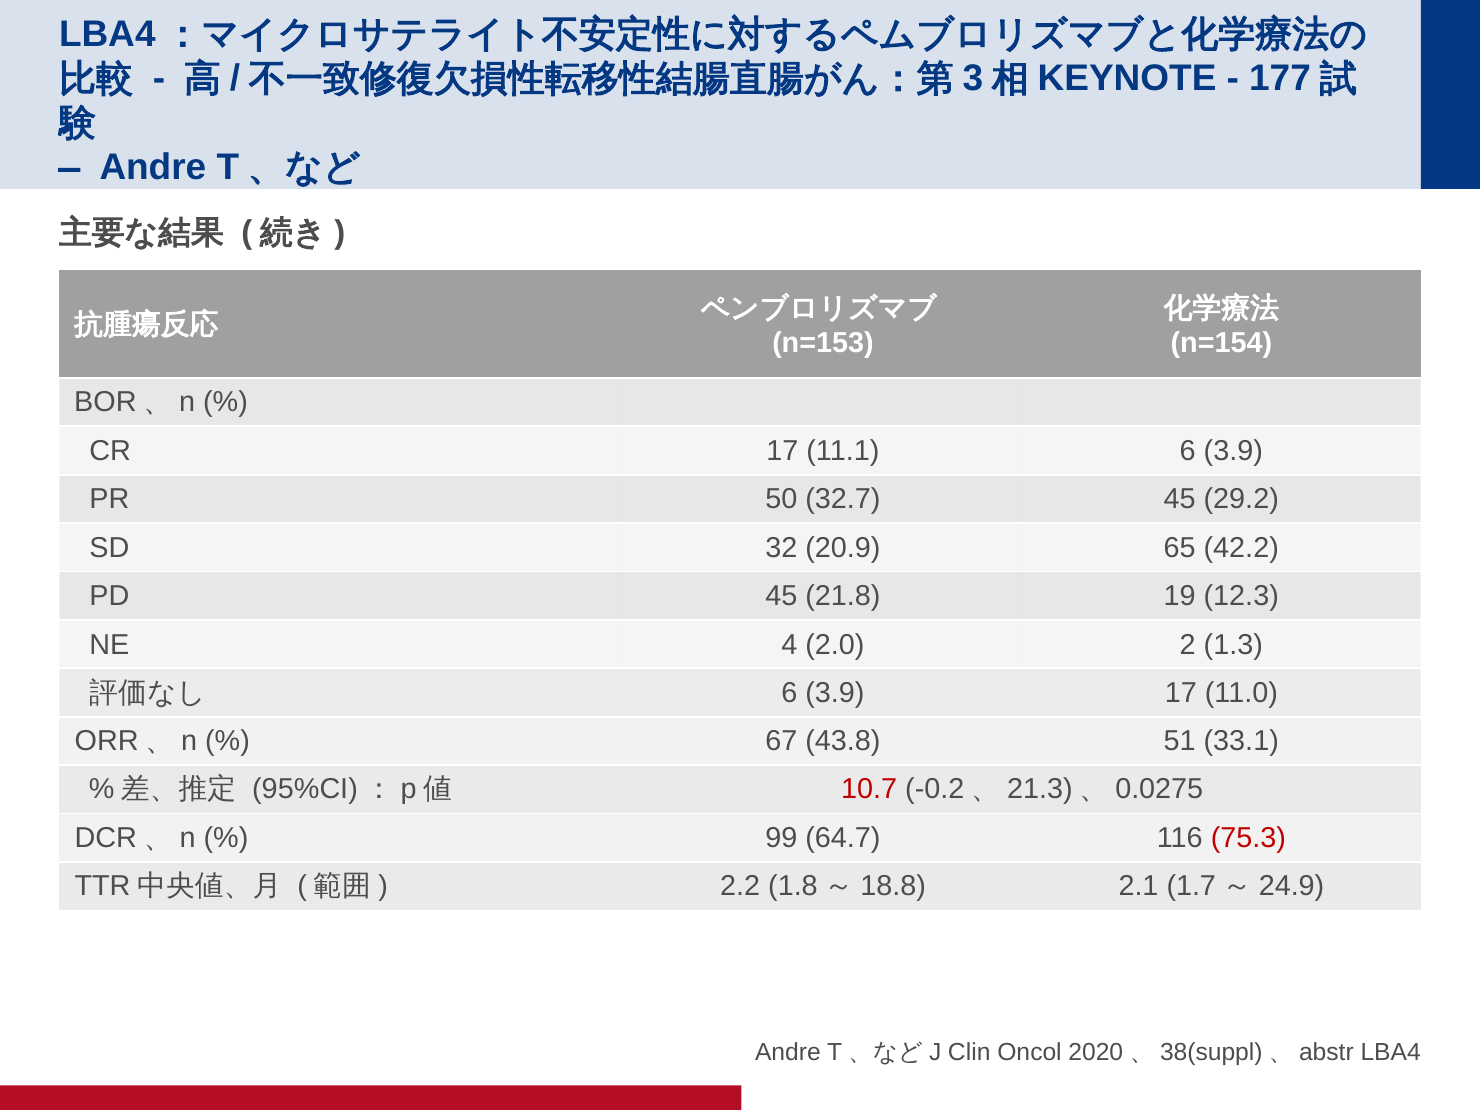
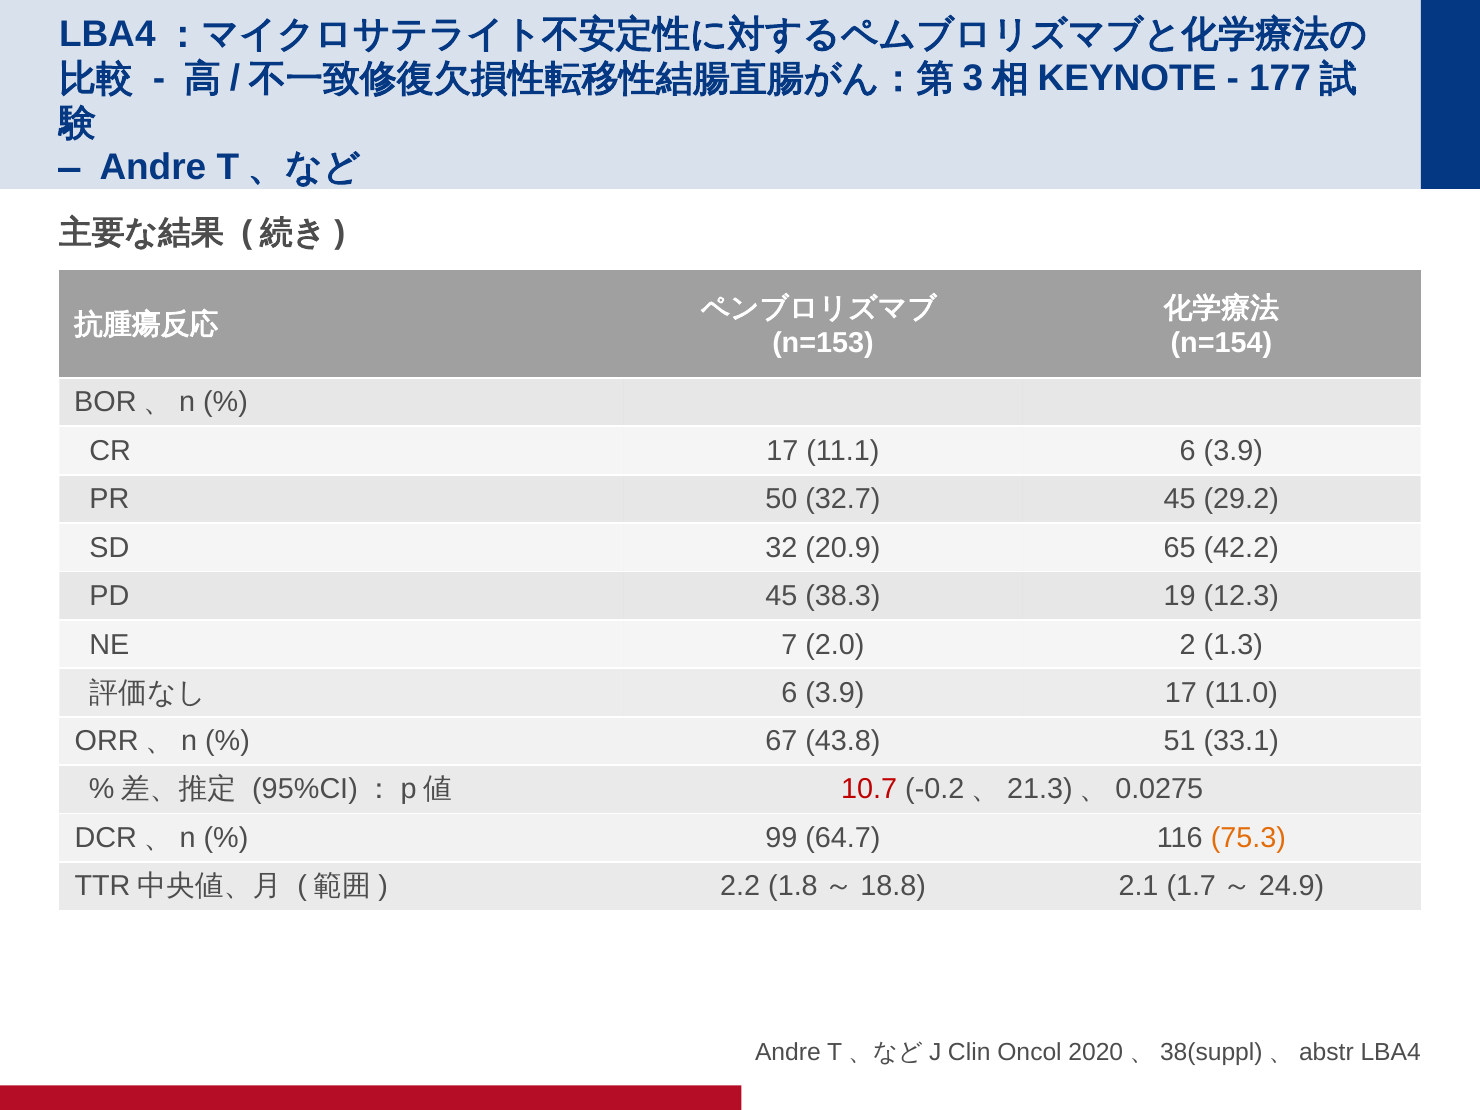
21.8: 21.8 -> 38.3 (843, 596)
4: 4 -> 7 (789, 645)
75.3 colour: red -> orange (1248, 838)
